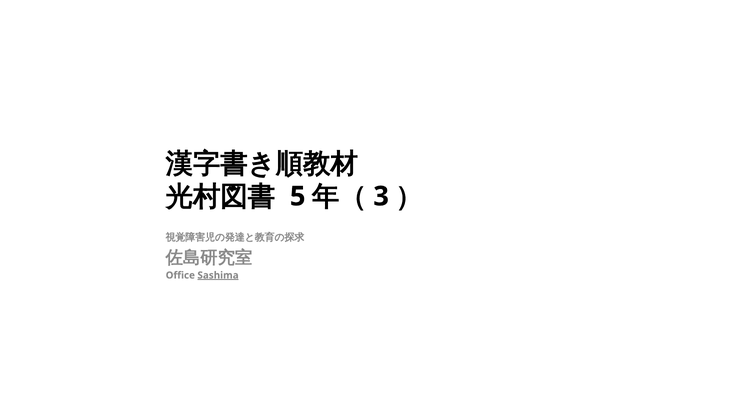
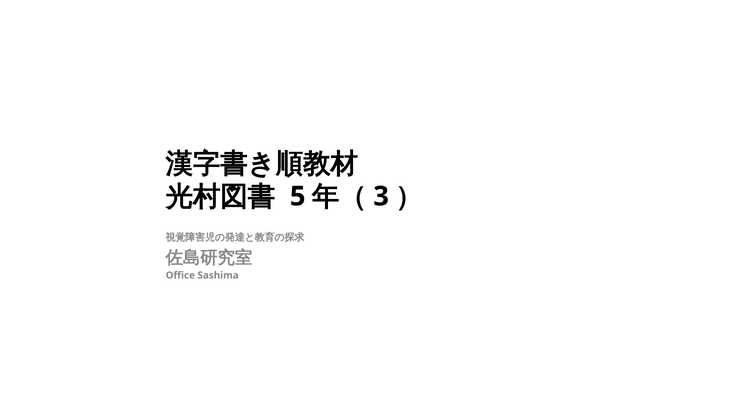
Sashima underline: present -> none (218, 275)
